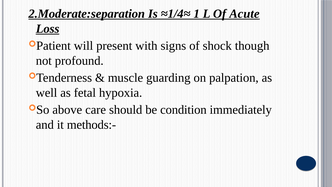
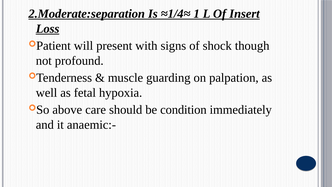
Acute: Acute -> Insert (244, 14)
methods:-: methods:- -> anaemic:- (91, 125)
